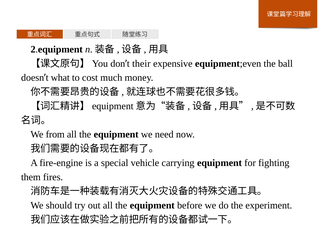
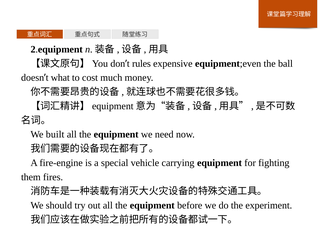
their: their -> rules (141, 64)
from: from -> built (55, 135)
